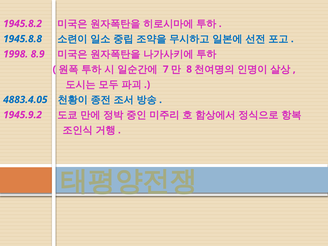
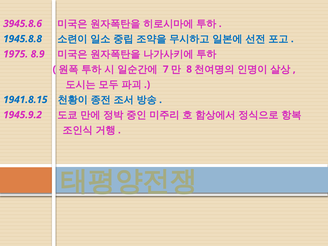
1945.8.2: 1945.8.2 -> 3945.8.6 (23, 24)
1998: 1998 -> 1975 (16, 54)
4883.4.05: 4883.4.05 -> 1941.8.15 (25, 100)
